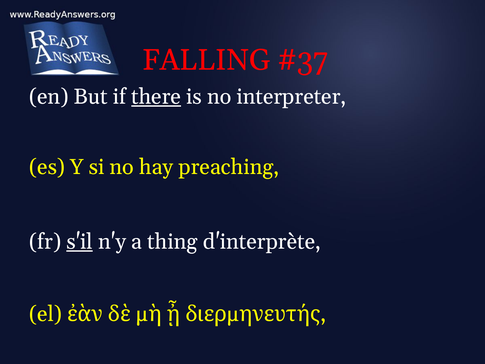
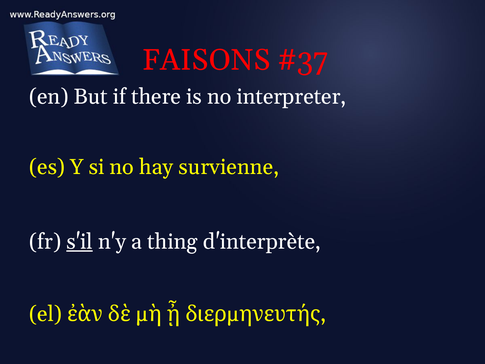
FALLING: FALLING -> FAISONS (206, 60)
there underline: present -> none (156, 97)
preaching: preaching -> survienne (229, 167)
